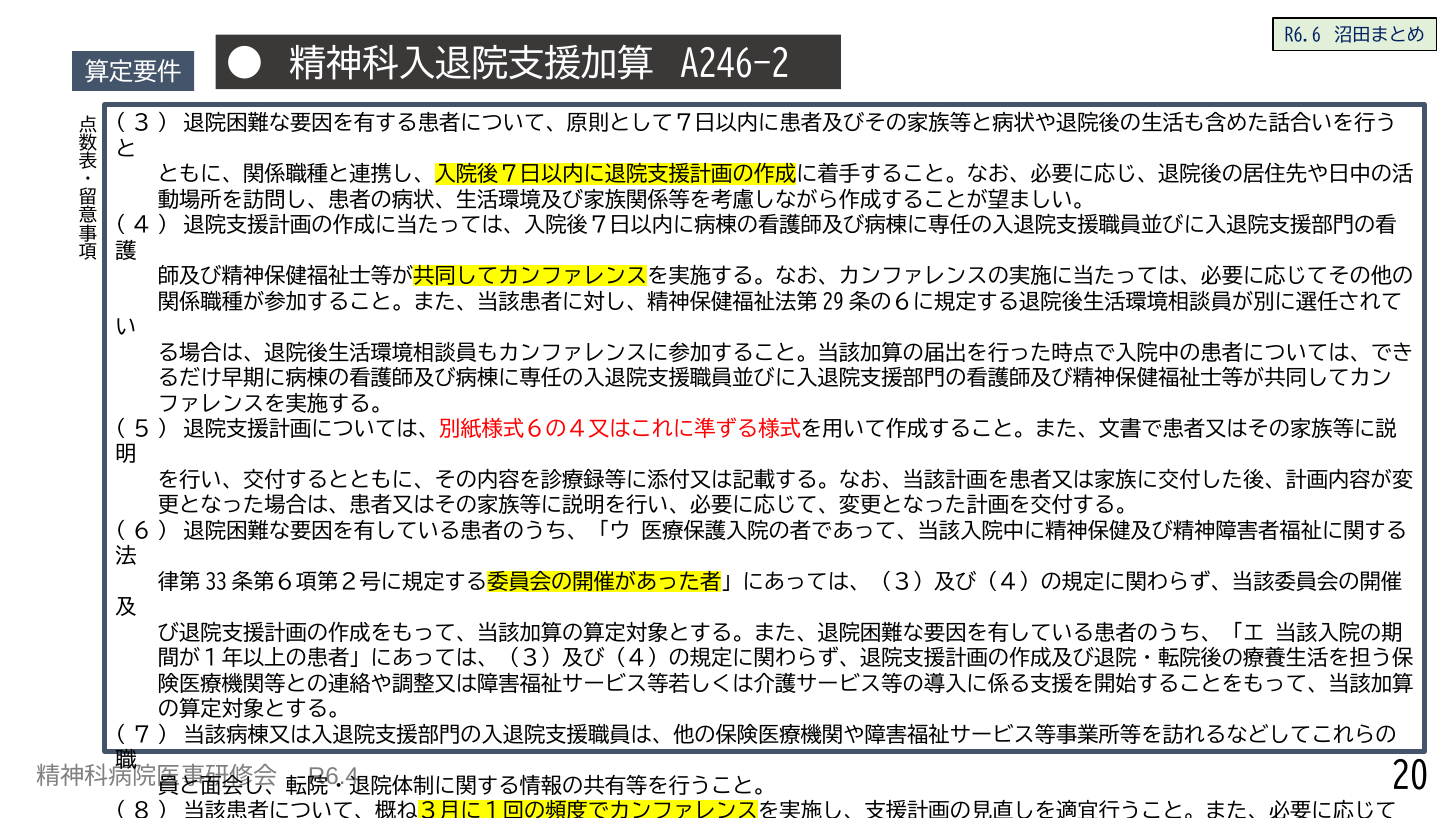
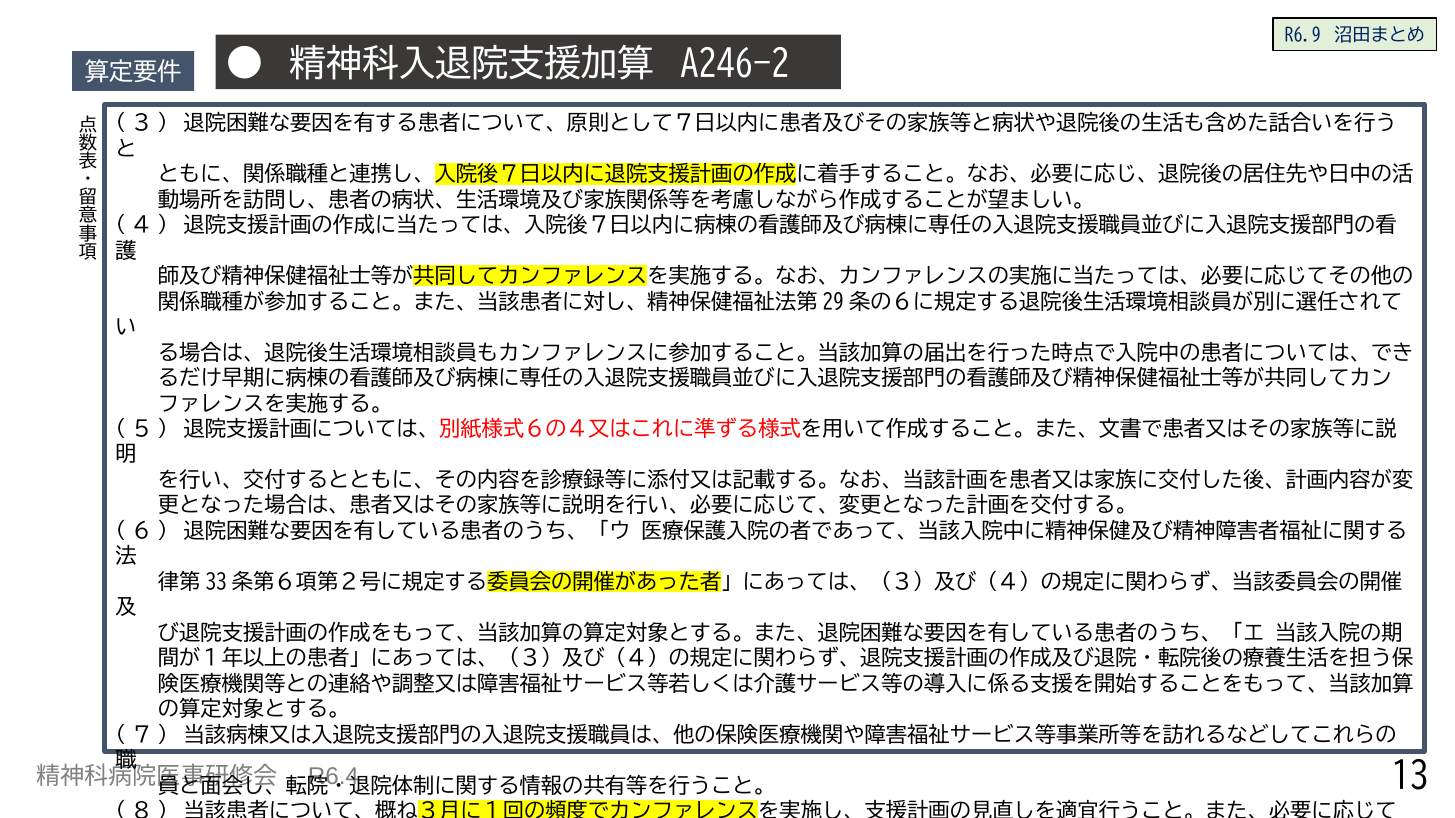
R6.6: R6.6 -> R6.9 (1303, 36)
20: 20 -> 13 (1410, 777)
